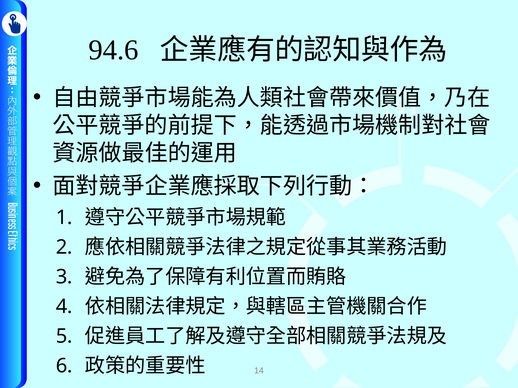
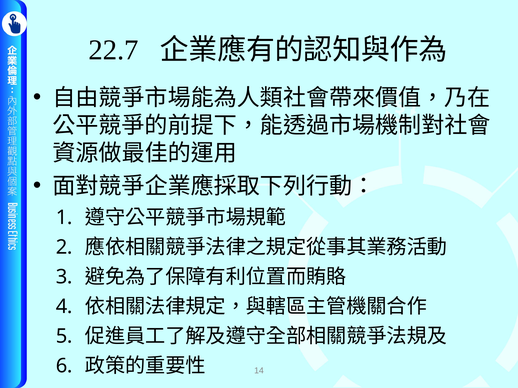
94.6: 94.6 -> 22.7 (113, 50)
